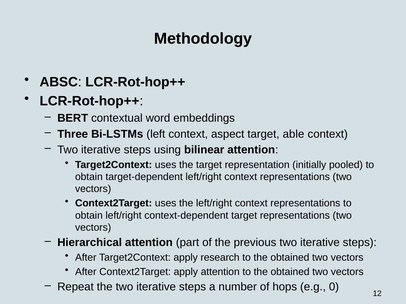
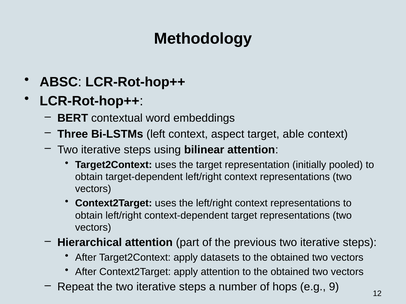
research: research -> datasets (220, 258)
0: 0 -> 9 (334, 287)
